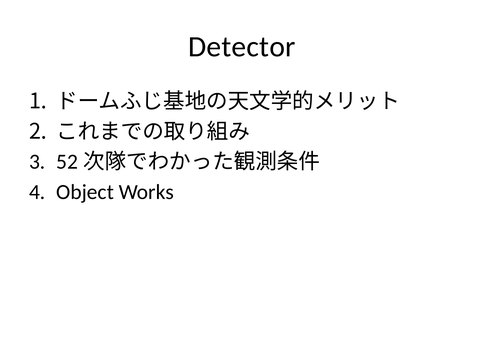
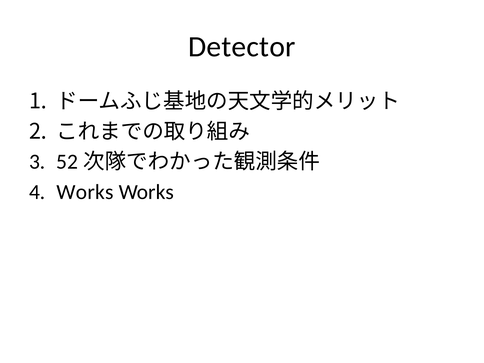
Object: Object -> Works (85, 192)
